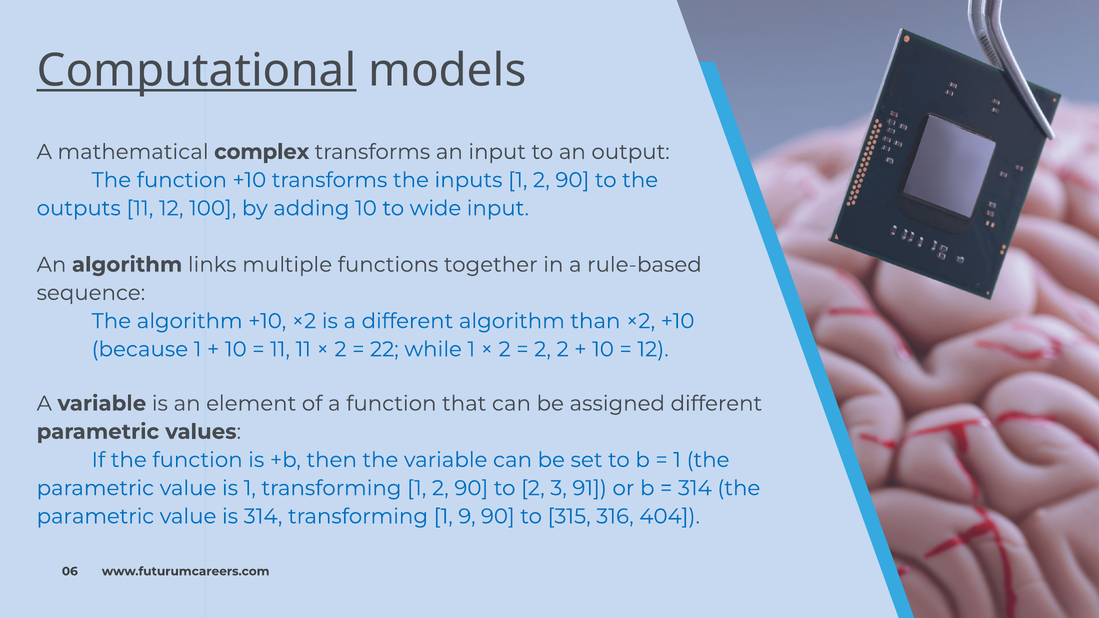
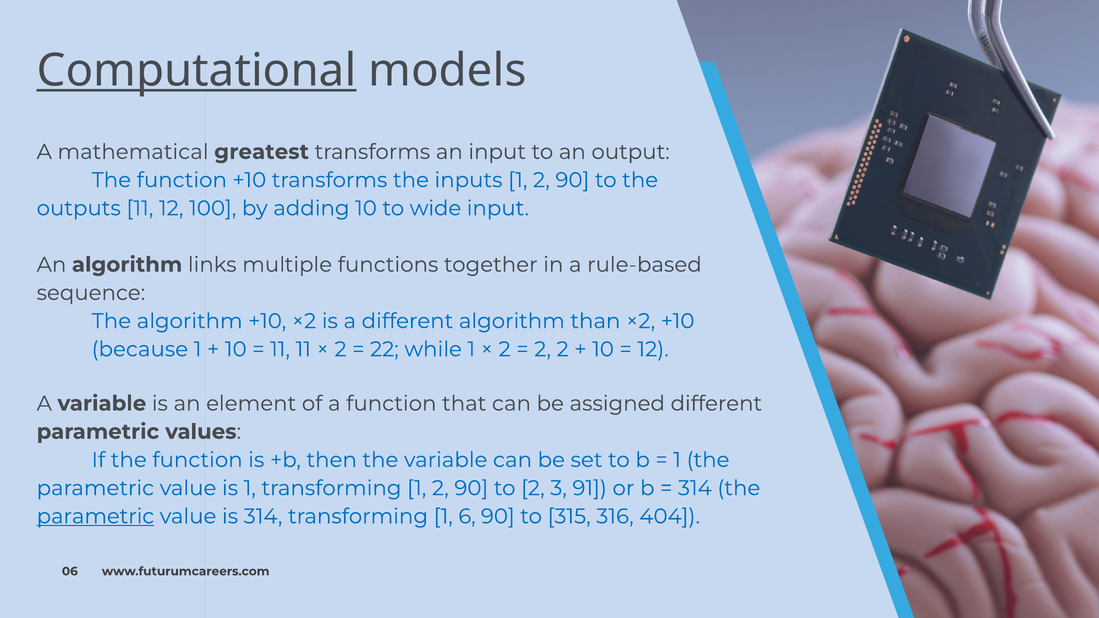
complex: complex -> greatest (262, 152)
parametric underline: none -> present (95, 517)
9: 9 -> 6 (467, 517)
